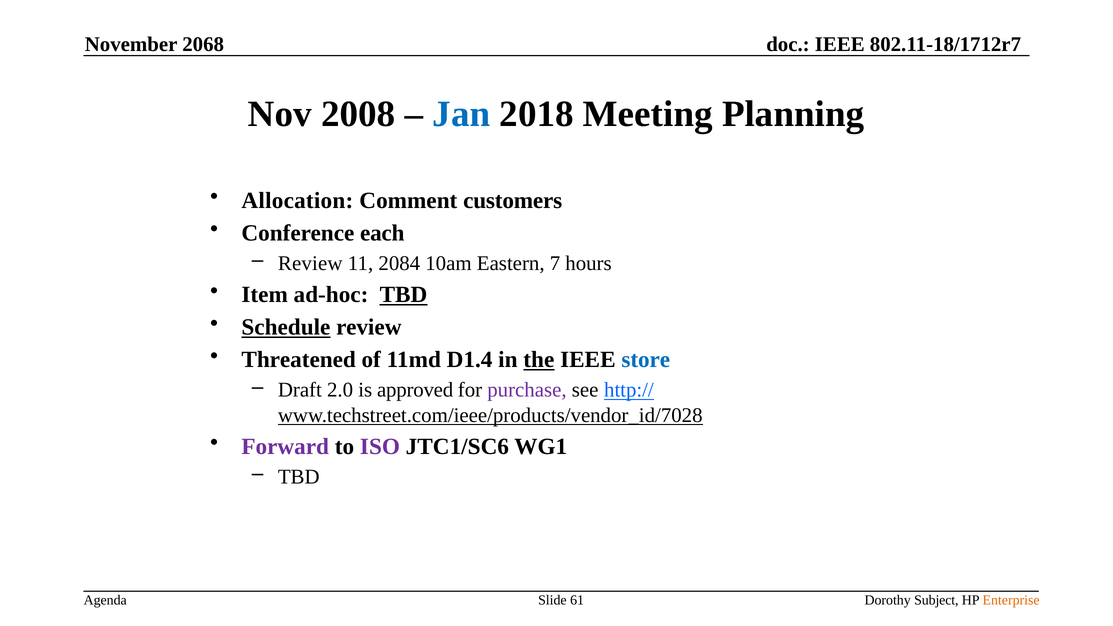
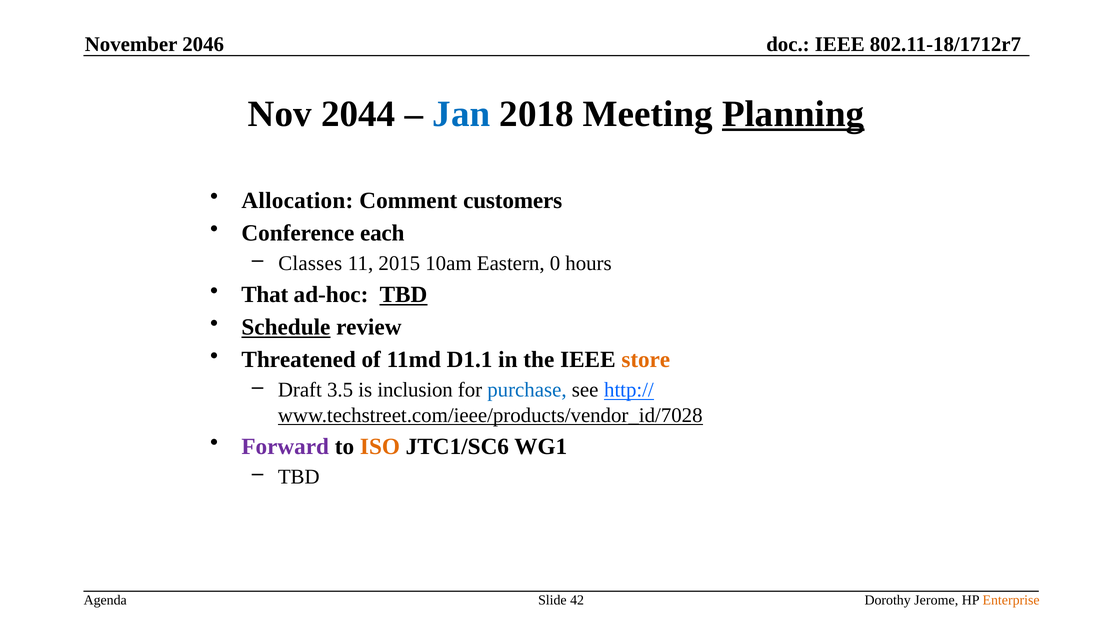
2068: 2068 -> 2046 (203, 45)
2008: 2008 -> 2044 (358, 114)
Planning underline: none -> present (793, 114)
Review: Review -> Classes (310, 264)
2084: 2084 -> 2015 (399, 264)
7: 7 -> 0 (555, 264)
Item: Item -> That (265, 295)
D1.4: D1.4 -> D1.1 (470, 360)
the underline: present -> none (539, 360)
store colour: blue -> orange (646, 360)
2.0: 2.0 -> 3.5 (340, 390)
approved: approved -> inclusion (415, 390)
purchase colour: purple -> blue (527, 390)
ISO colour: purple -> orange (380, 446)
61: 61 -> 42 (577, 600)
Subject: Subject -> Jerome (936, 600)
